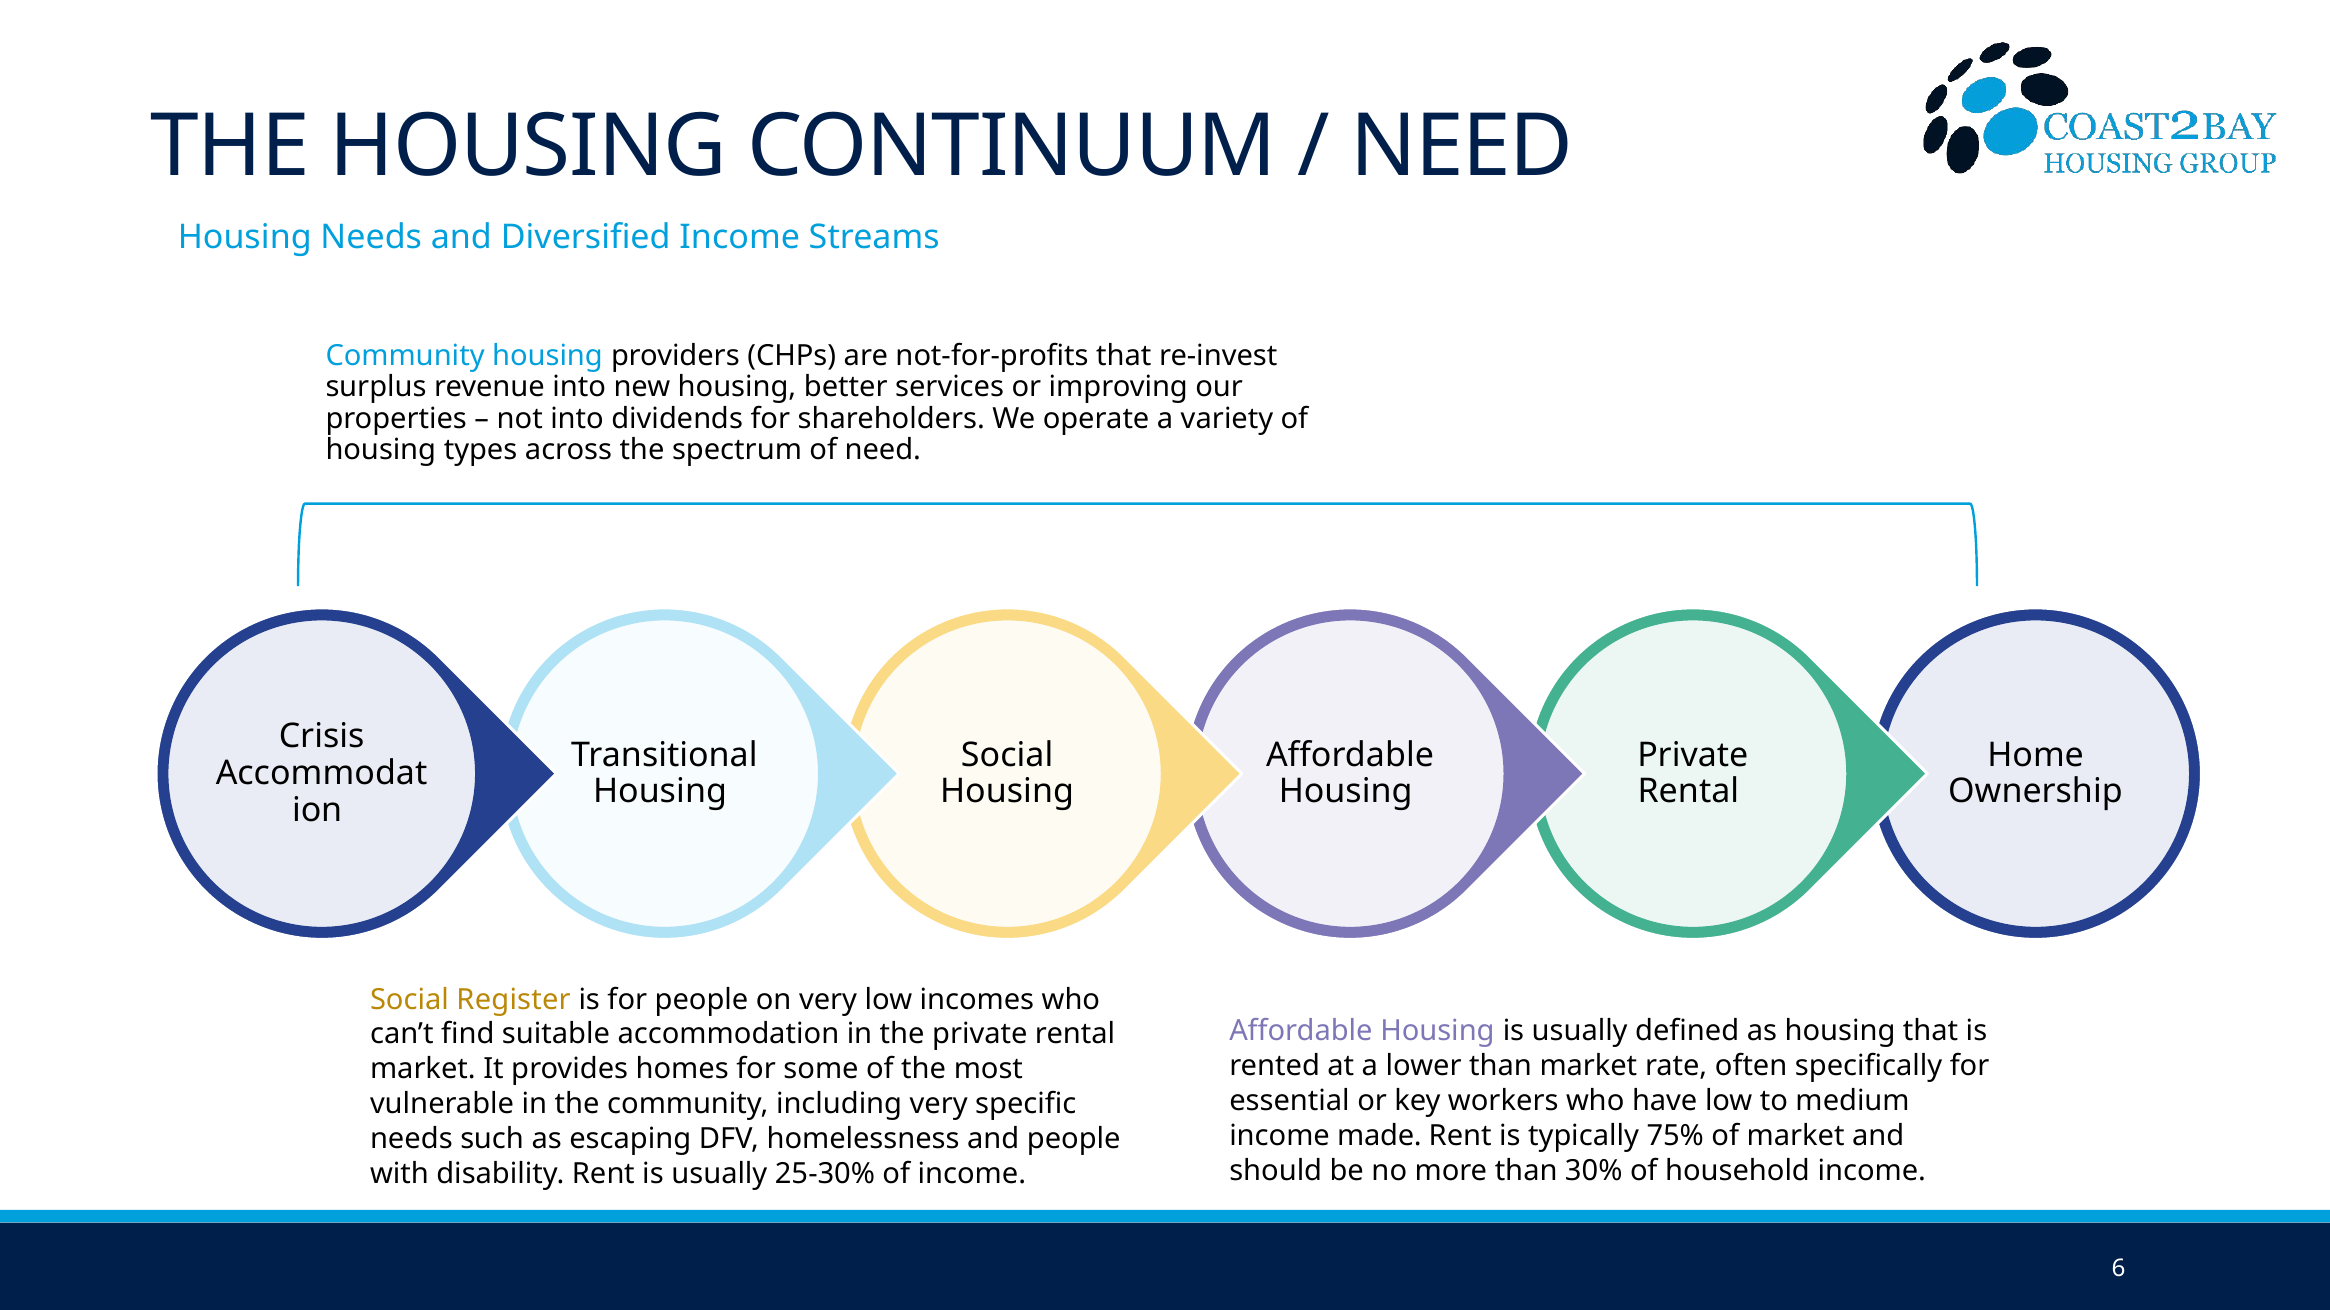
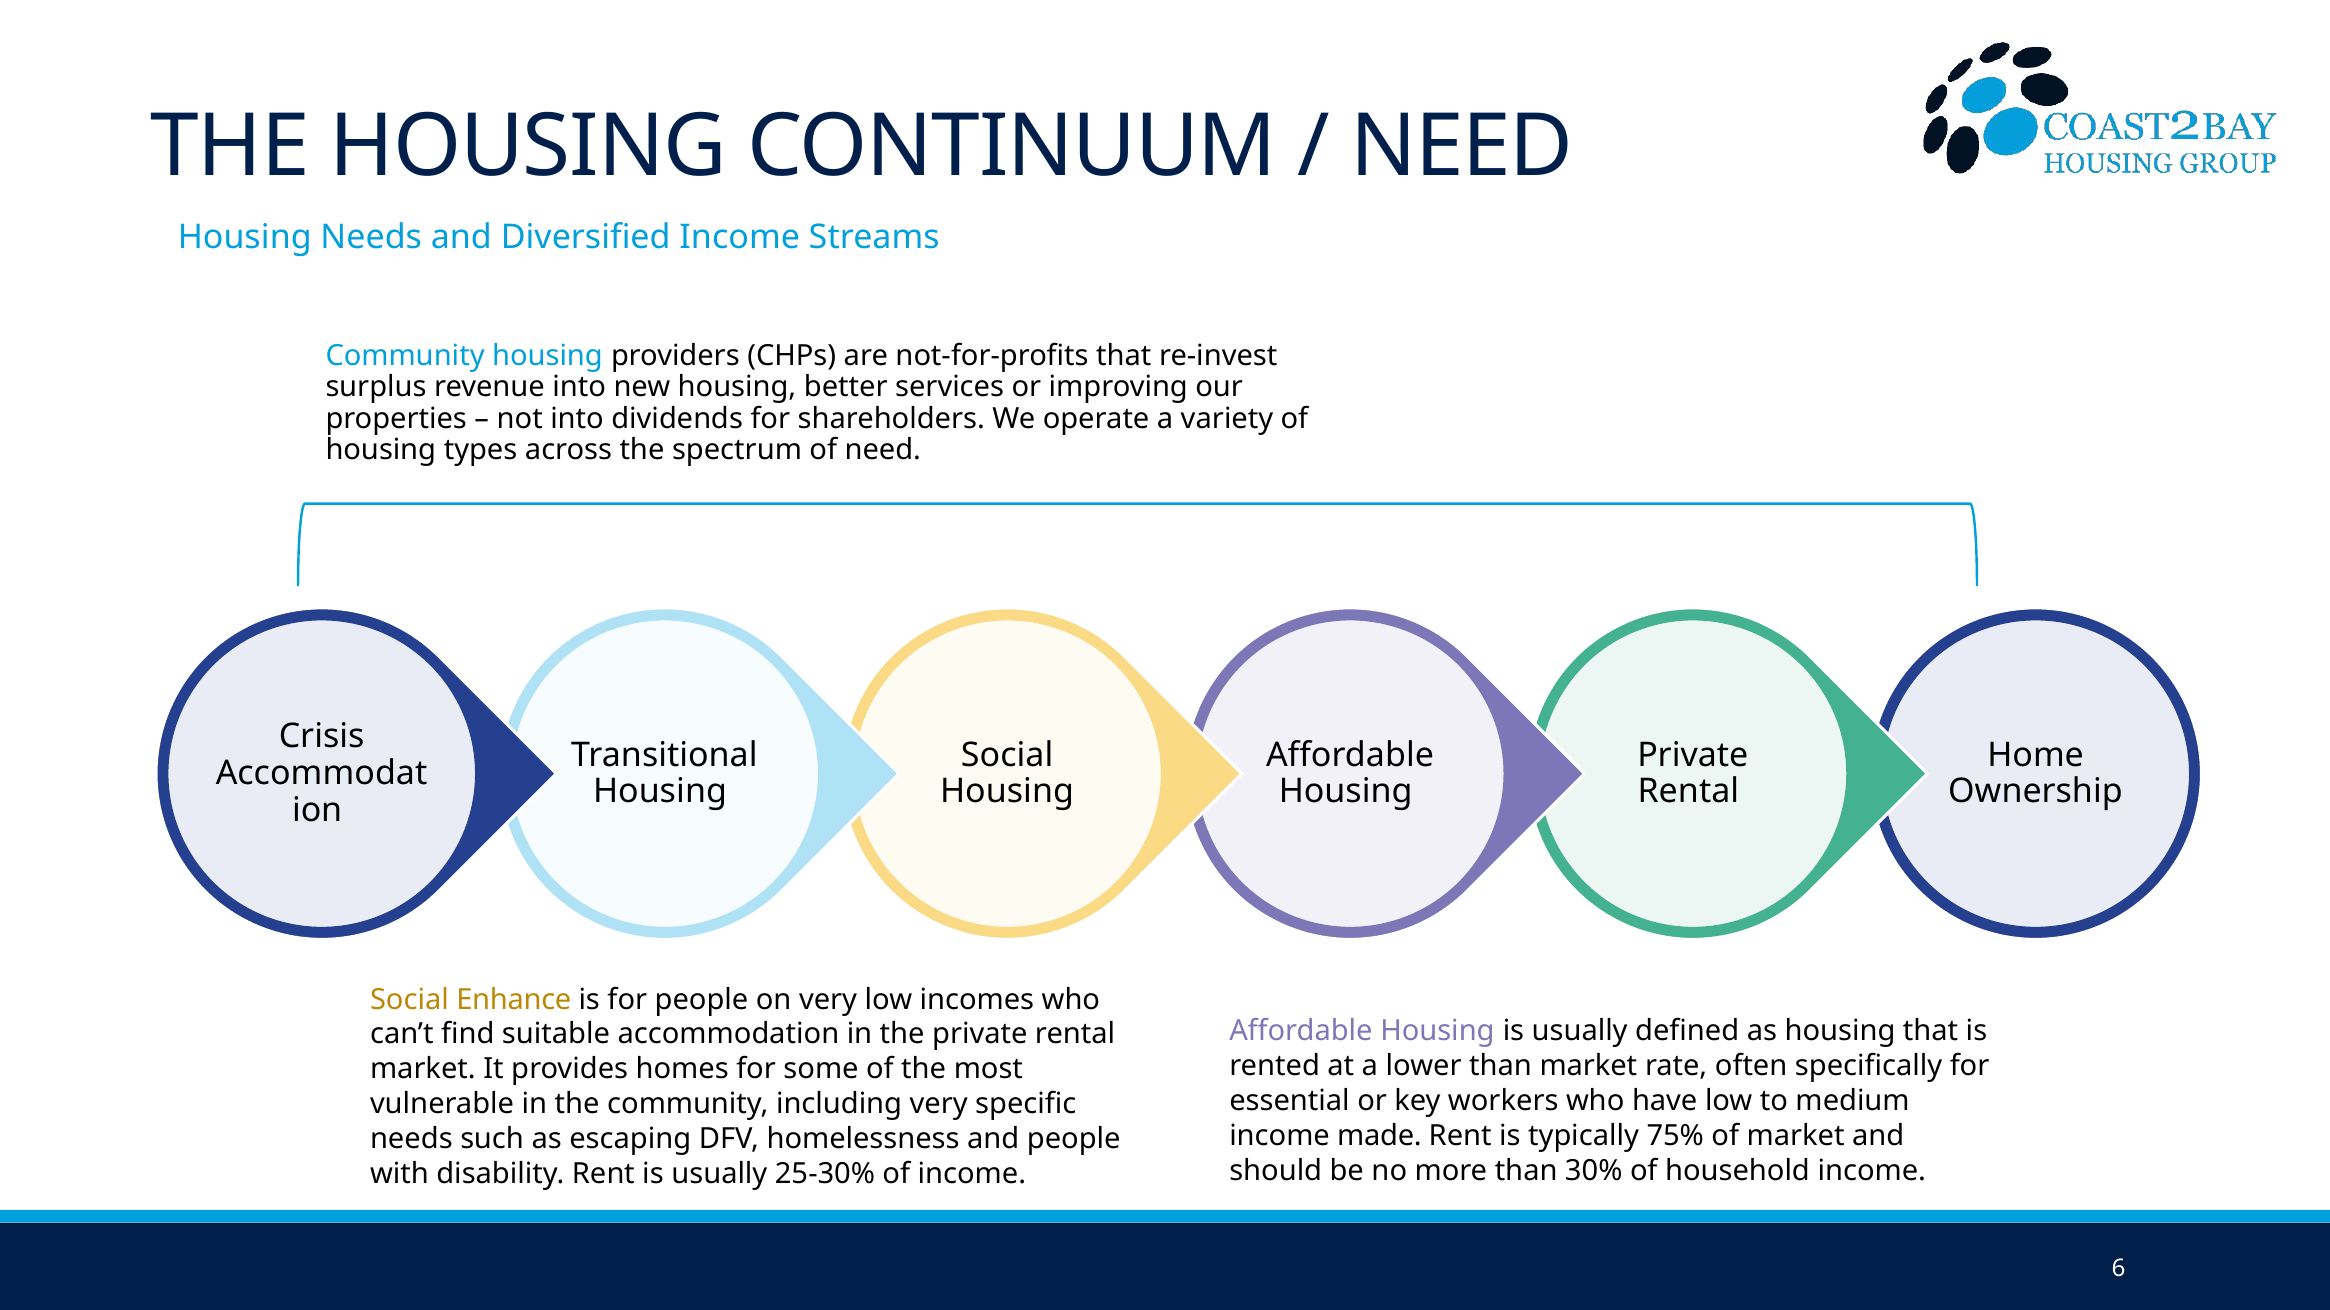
Register: Register -> Enhance (514, 1000)
